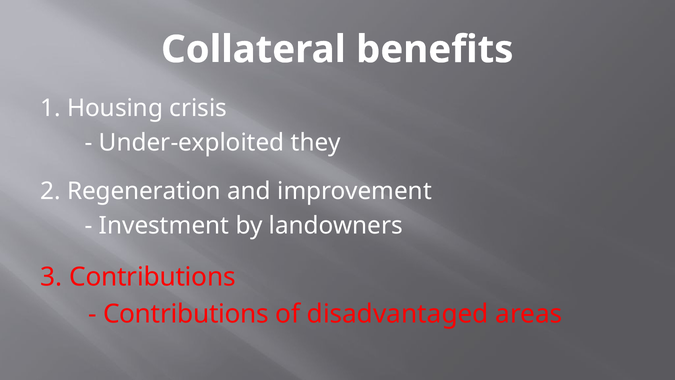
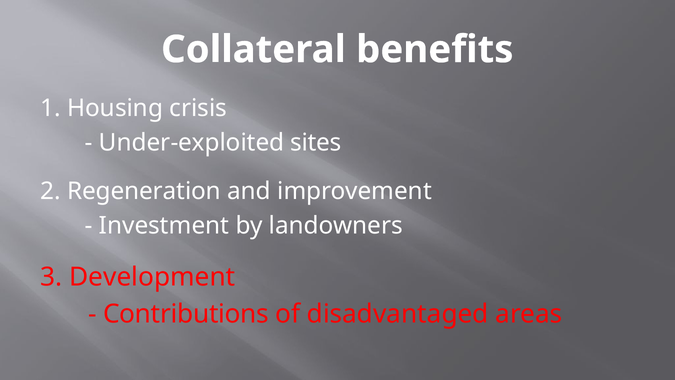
they: they -> sites (316, 142)
3 Contributions: Contributions -> Development (152, 277)
